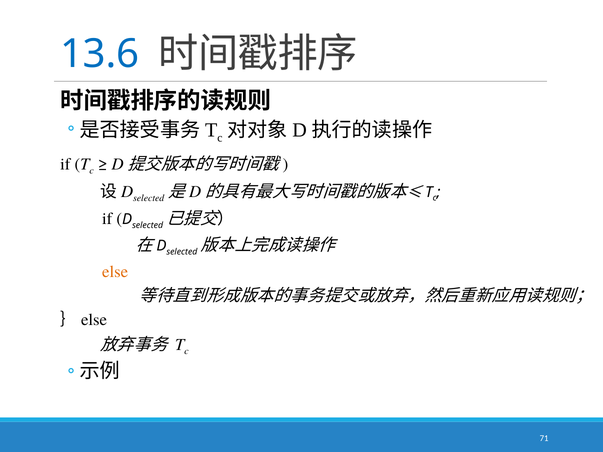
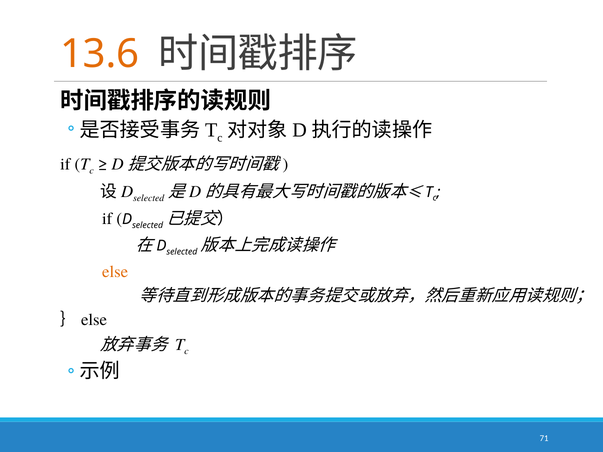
13.6 colour: blue -> orange (100, 54)
